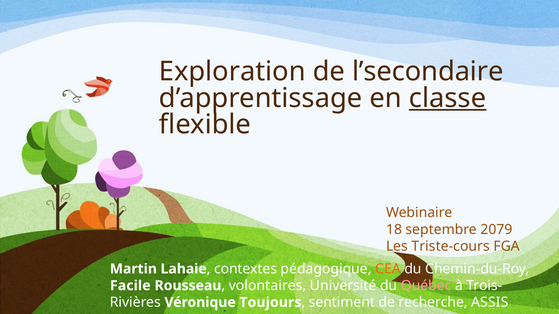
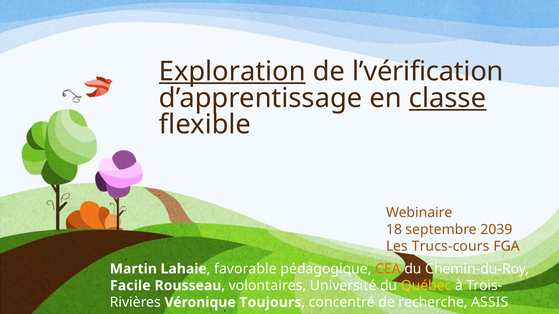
Exploration underline: none -> present (232, 72)
l’secondaire: l’secondaire -> l’vérification (428, 72)
2079: 2079 -> 2039 (496, 230)
Triste-cours: Triste-cours -> Trucs-cours (451, 247)
contextes: contextes -> favorable (245, 269)
Québec colour: pink -> yellow (426, 286)
sentiment: sentiment -> concentré (342, 303)
